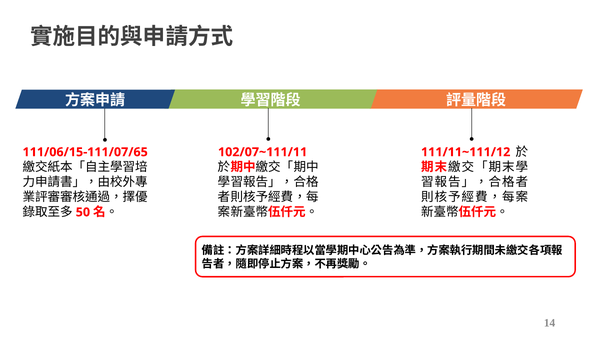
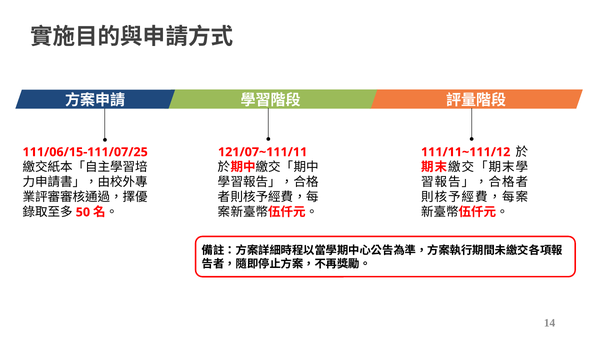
111/06/15-111/07/65: 111/06/15-111/07/65 -> 111/06/15-111/07/25 (85, 152)
102/07~111/11: 102/07~111/11 -> 121/07~111/11 (263, 152)
